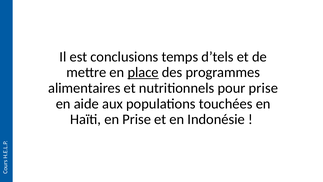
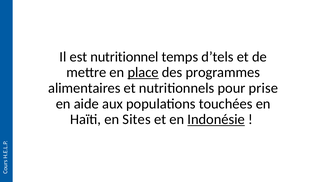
conclusions: conclusions -> nutritionnel (124, 57)
en Prise: Prise -> Sites (137, 119)
Indonésie underline: none -> present (216, 119)
